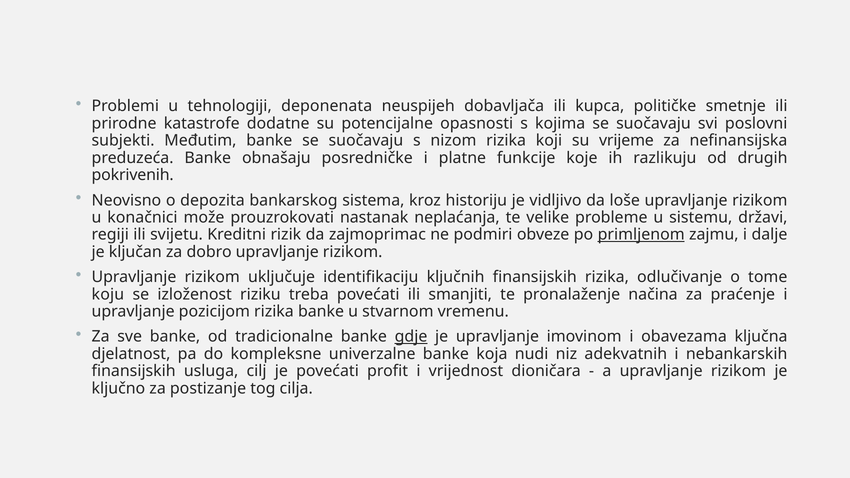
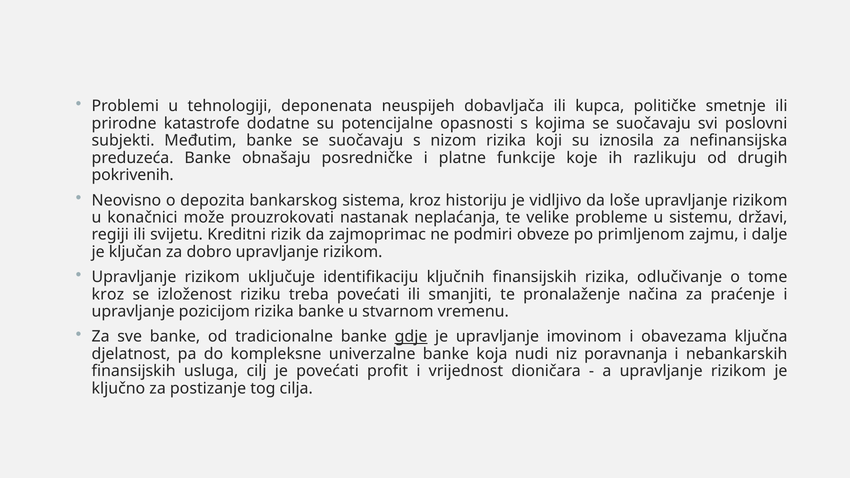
vrijeme: vrijeme -> iznosila (626, 141)
primljenom underline: present -> none (641, 235)
koju: koju -> kroz (108, 294)
adekvatnih: adekvatnih -> poravnanja (626, 354)
